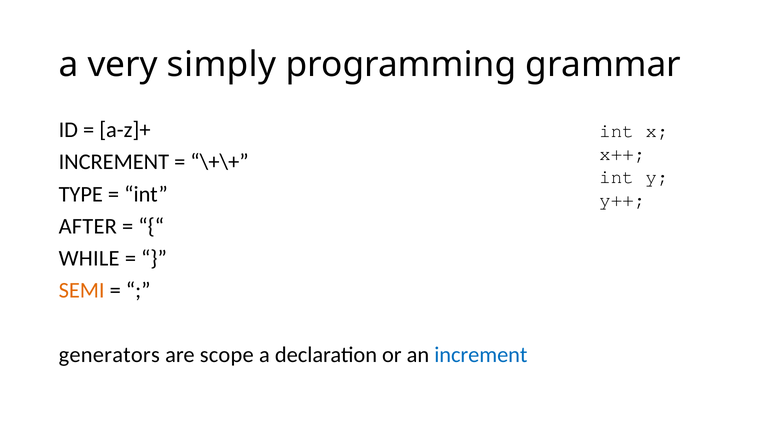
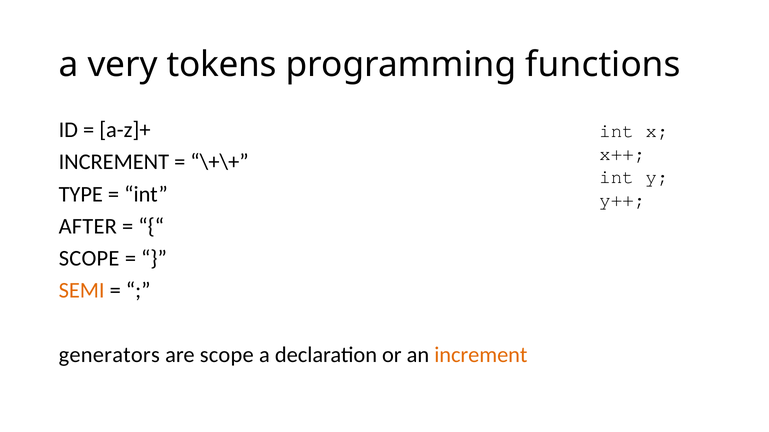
simply: simply -> tokens (222, 65)
grammar: grammar -> functions (603, 65)
WHILE: WHILE -> SCOPE (89, 259)
increment colour: blue -> orange (481, 355)
